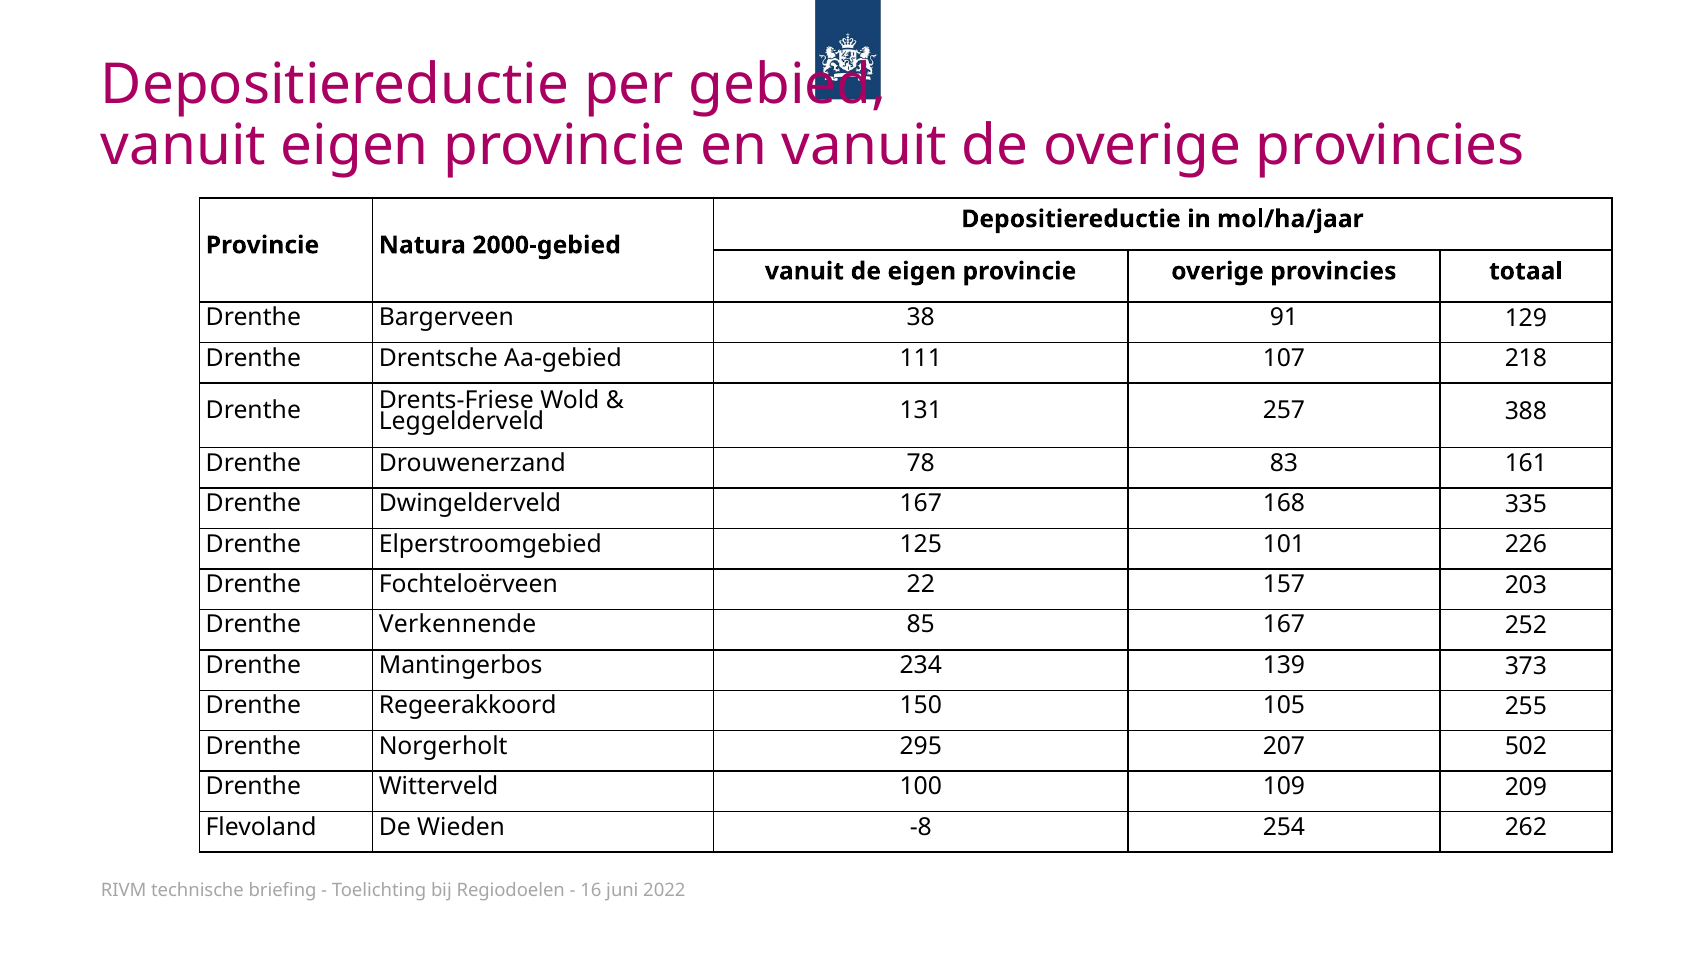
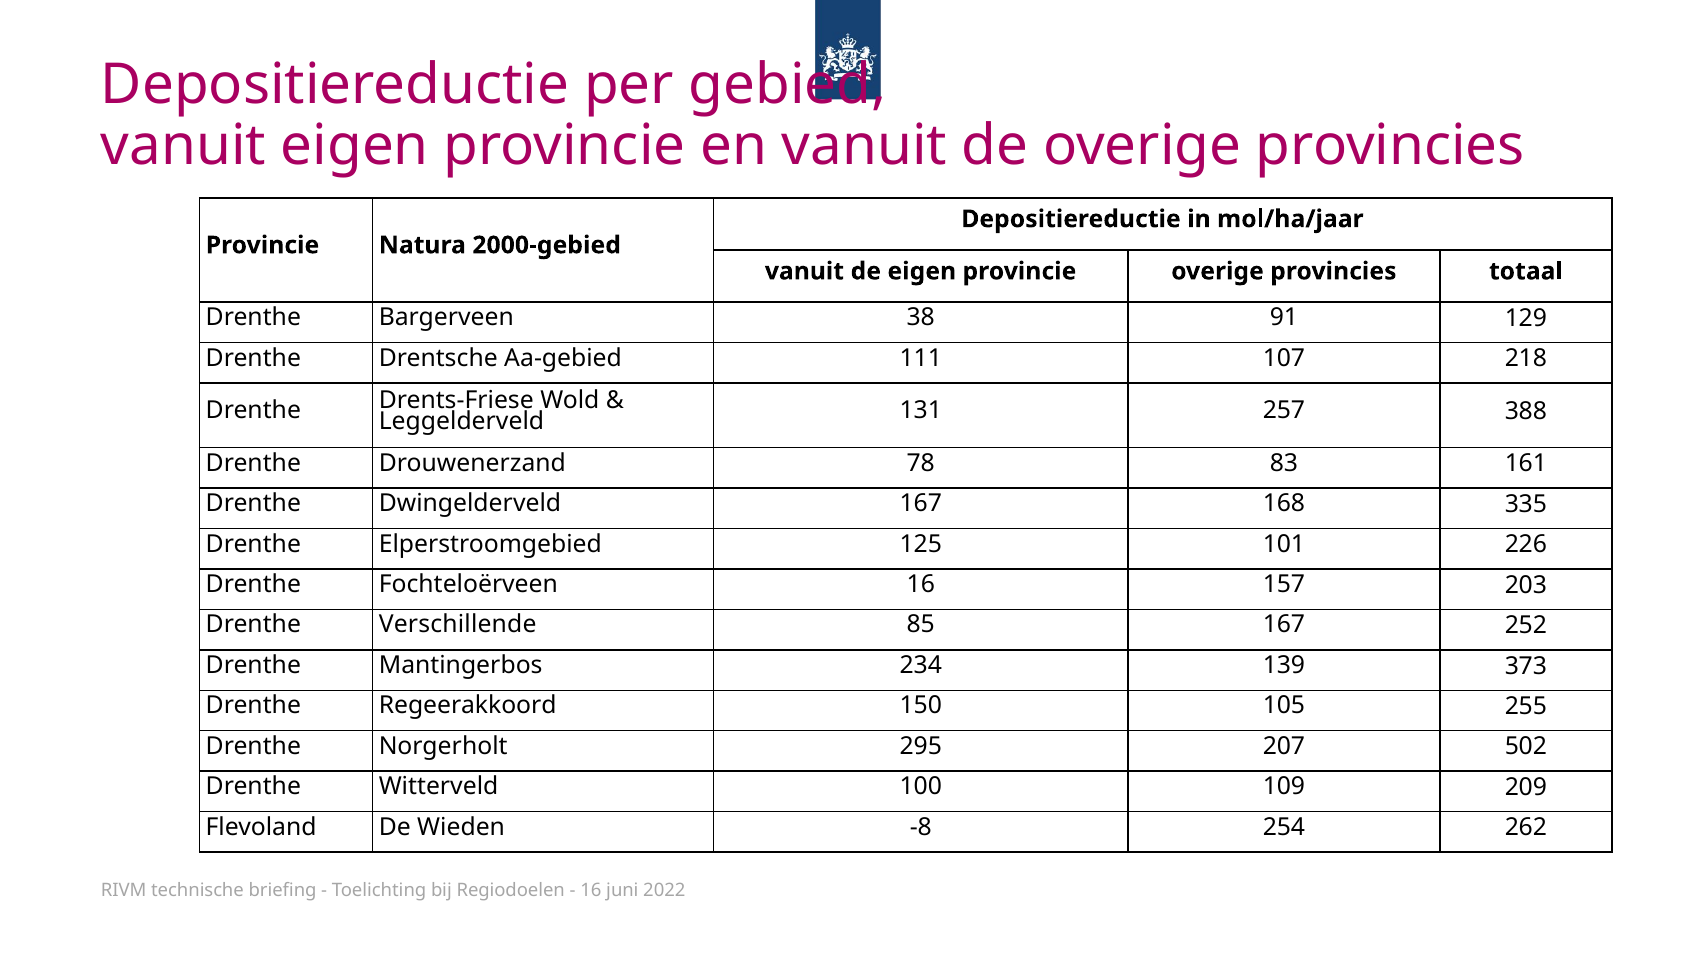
Fochteloërveen 22: 22 -> 16 (921, 585)
Verkennende: Verkennende -> Verschillende (458, 625)
